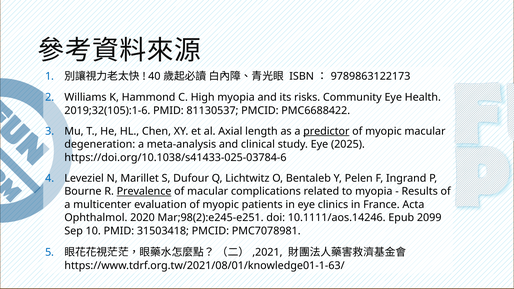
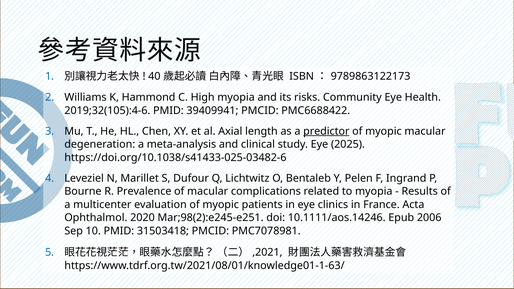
2019;32(105):1-6: 2019;32(105):1-6 -> 2019;32(105):4-6 (107, 111)
81130537: 81130537 -> 39409941 (212, 111)
https://doi.org/10.1038/s41433-025-03784-6: https://doi.org/10.1038/s41433-025-03784-6 -> https://doi.org/10.1038/s41433-025-03482-6 (175, 158)
Prevalence underline: present -> none (144, 191)
2099: 2099 -> 2006 (429, 218)
